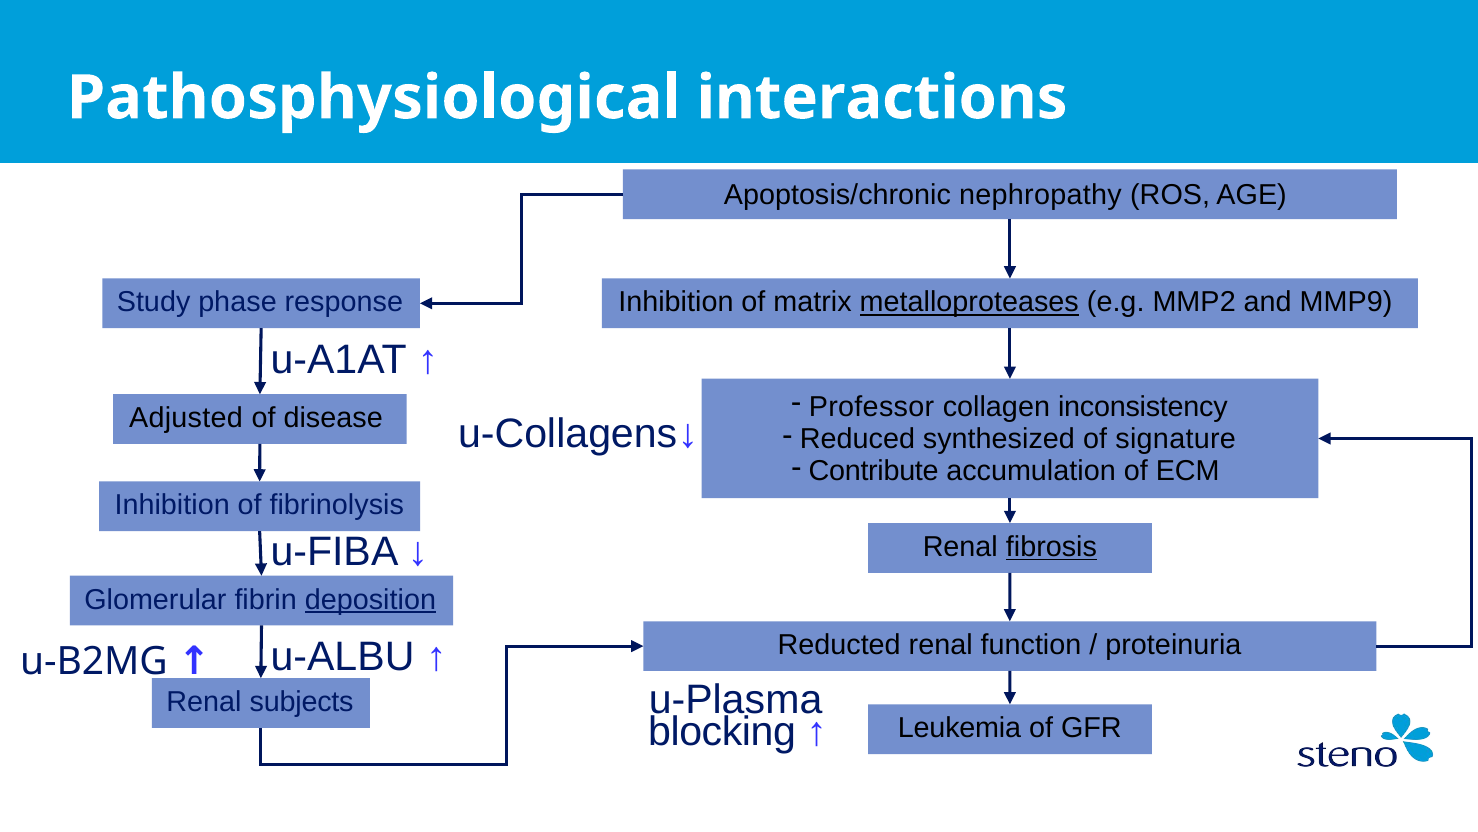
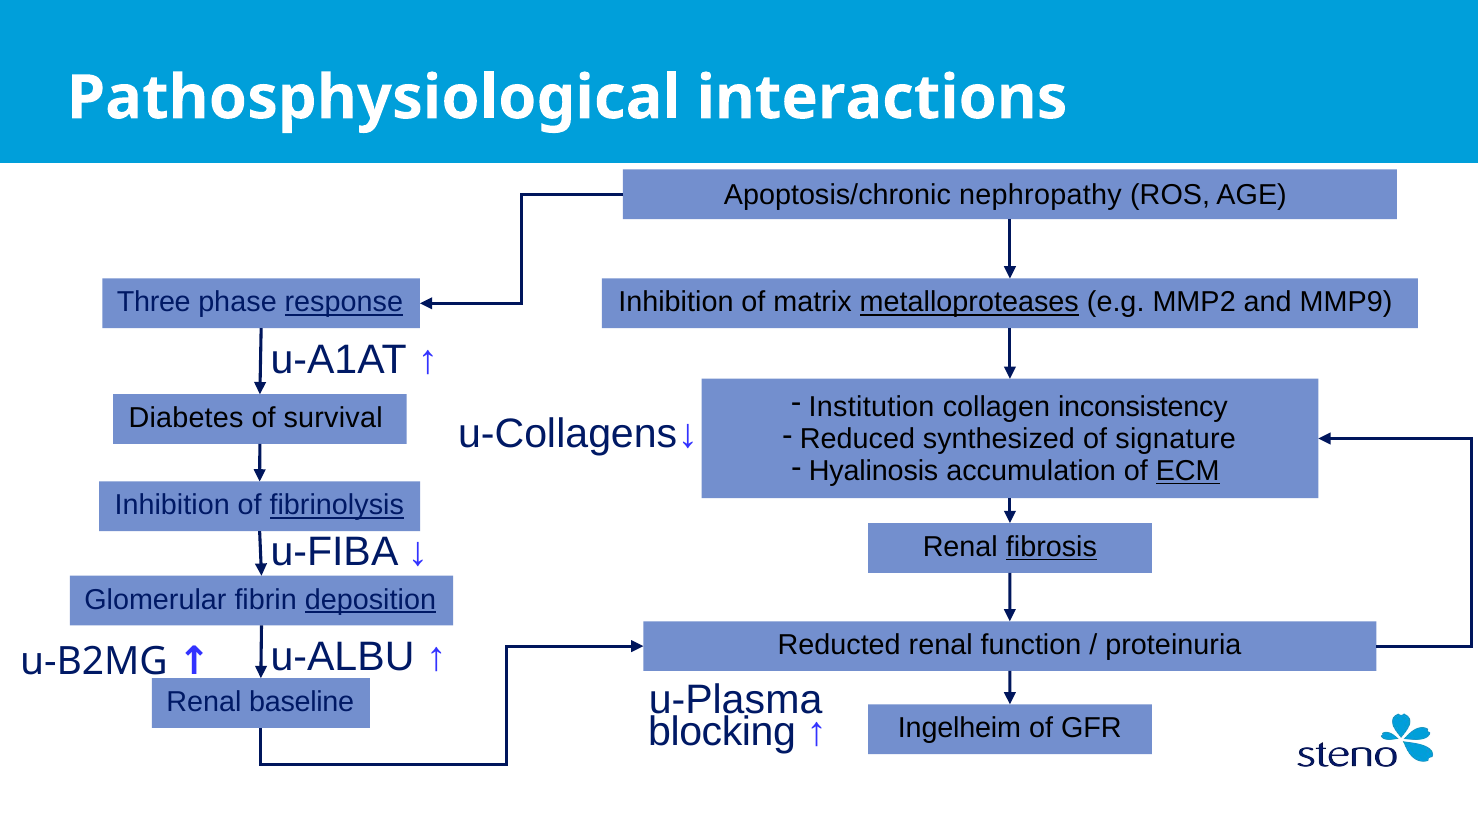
Study: Study -> Three (154, 302)
response underline: none -> present (344, 302)
Professor: Professor -> Institution (872, 406)
Adjusted: Adjusted -> Diabetes (186, 418)
disease: disease -> survival (333, 418)
Contribute: Contribute -> Hyalinosis (874, 471)
ECM underline: none -> present (1188, 471)
fibrinolysis underline: none -> present (337, 505)
subjects: subjects -> baseline (302, 702)
Leukemia: Leukemia -> Ingelheim (960, 728)
